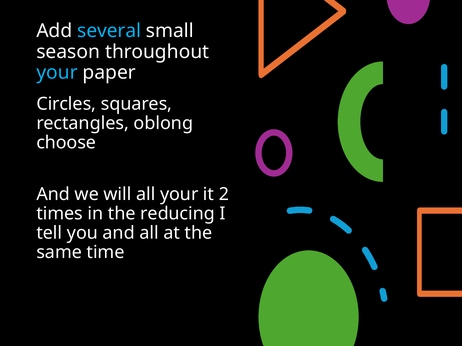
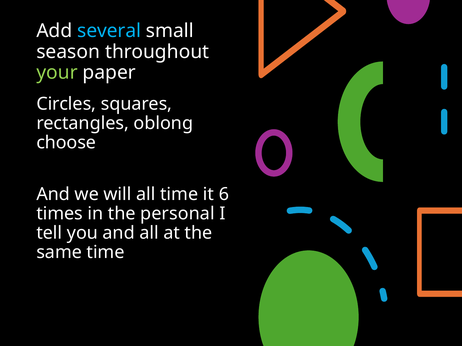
your colour: light blue -> light green (57, 73)
all your: your -> time (179, 194)
2: 2 -> 6 (224, 194)
reducing: reducing -> personal (177, 214)
